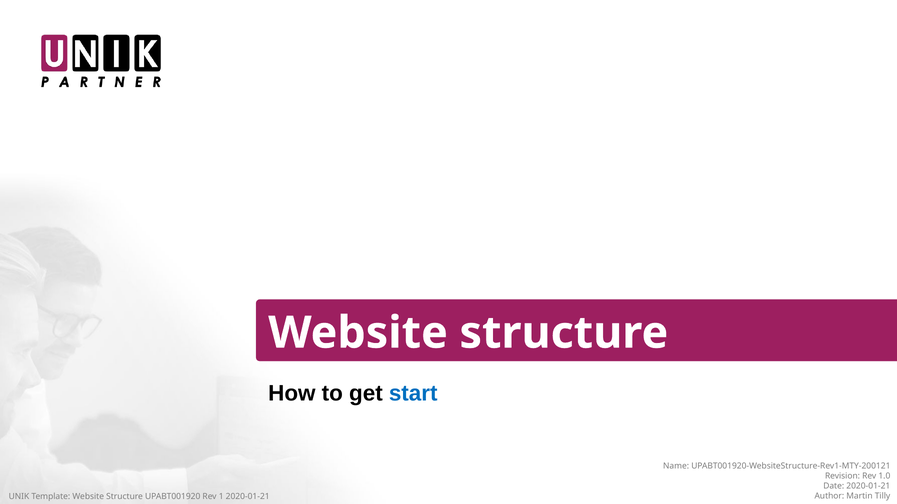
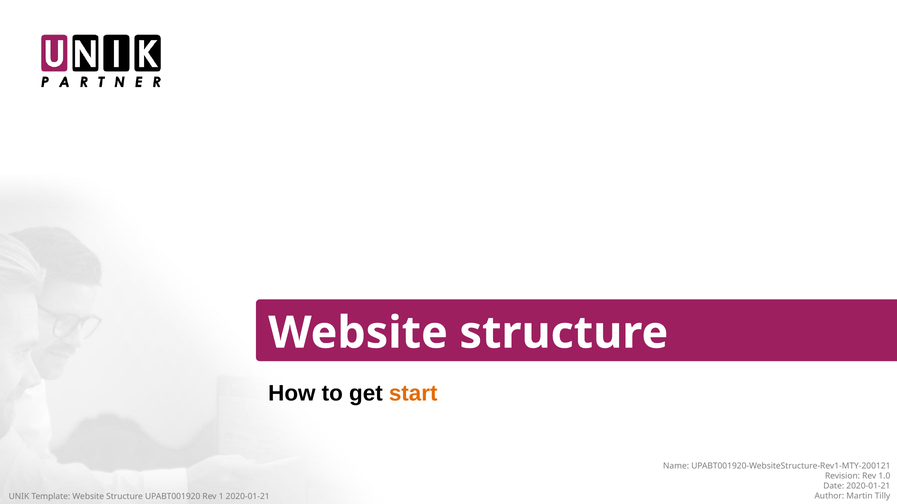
start colour: blue -> orange (413, 394)
